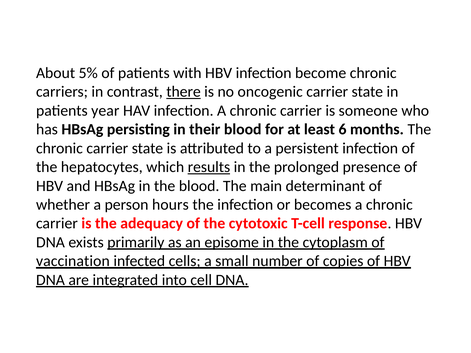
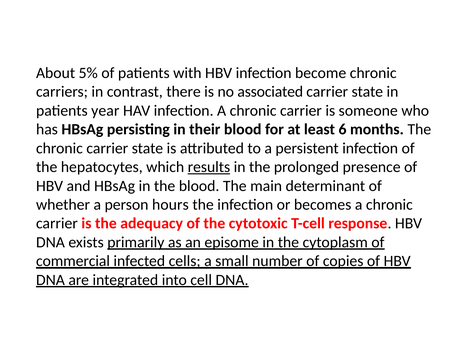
there underline: present -> none (184, 92)
oncogenic: oncogenic -> associated (270, 92)
vaccination: vaccination -> commercial (73, 261)
